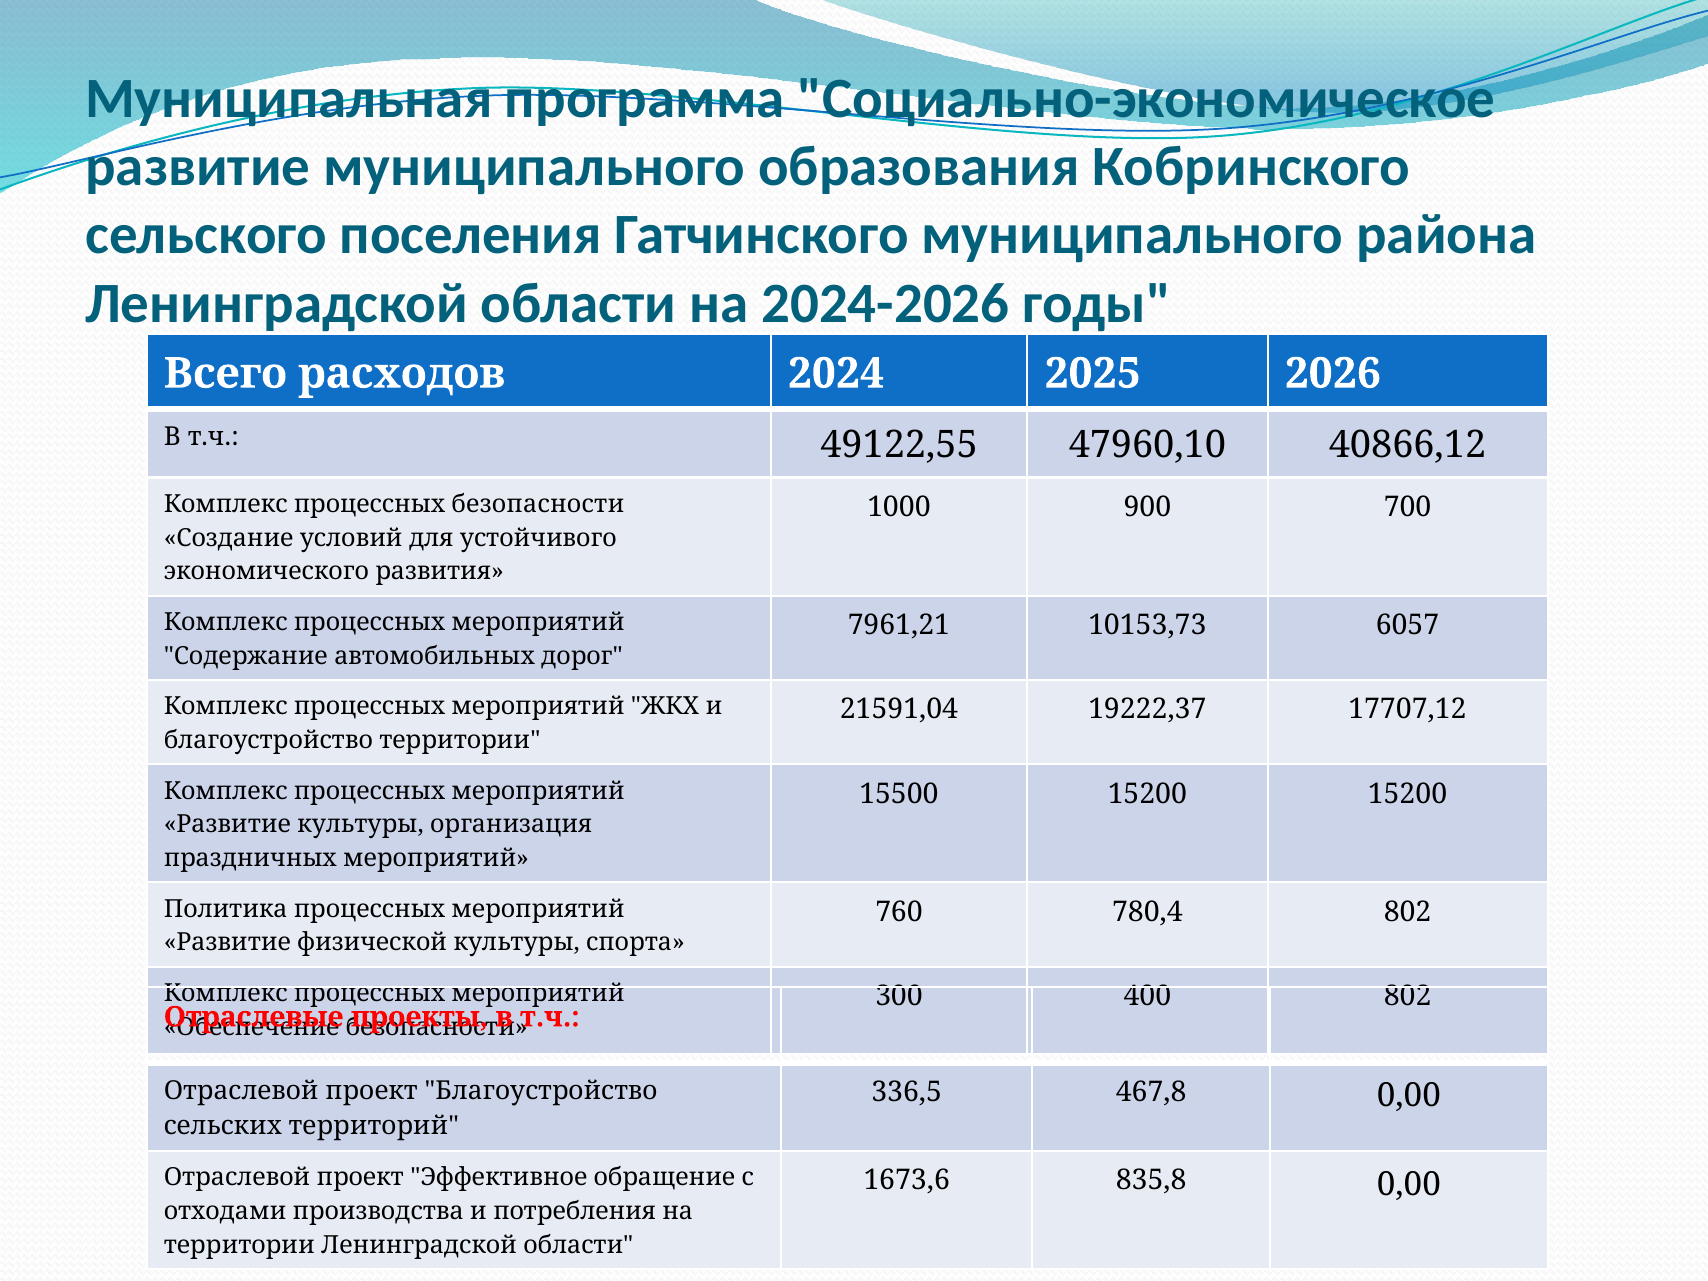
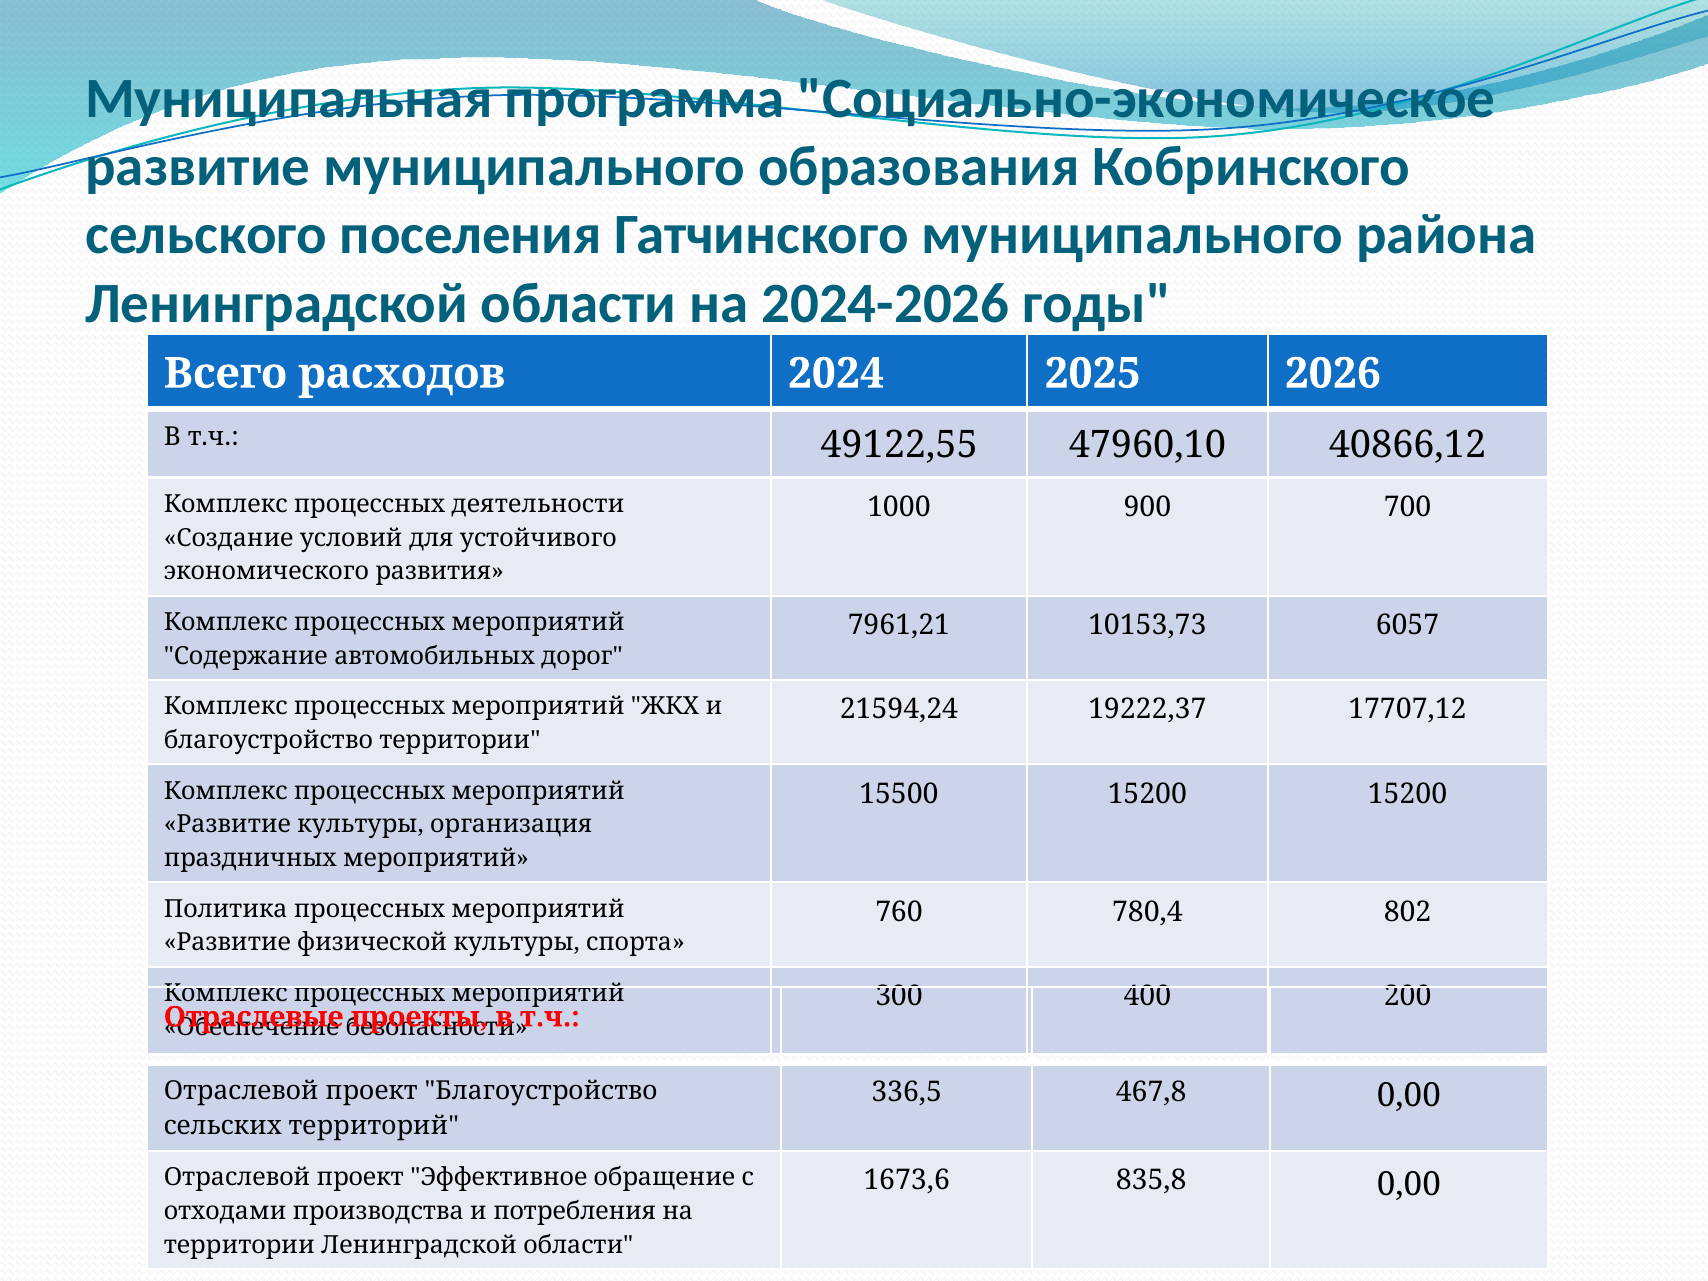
процессных безопасности: безопасности -> деятельности (538, 504)
21591,04: 21591,04 -> 21594,24 (899, 710)
400 802: 802 -> 200 (1408, 996)
